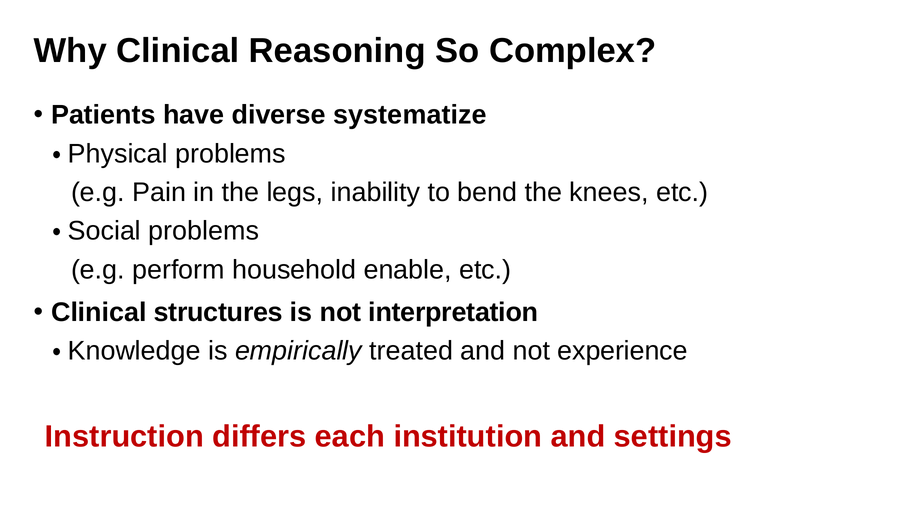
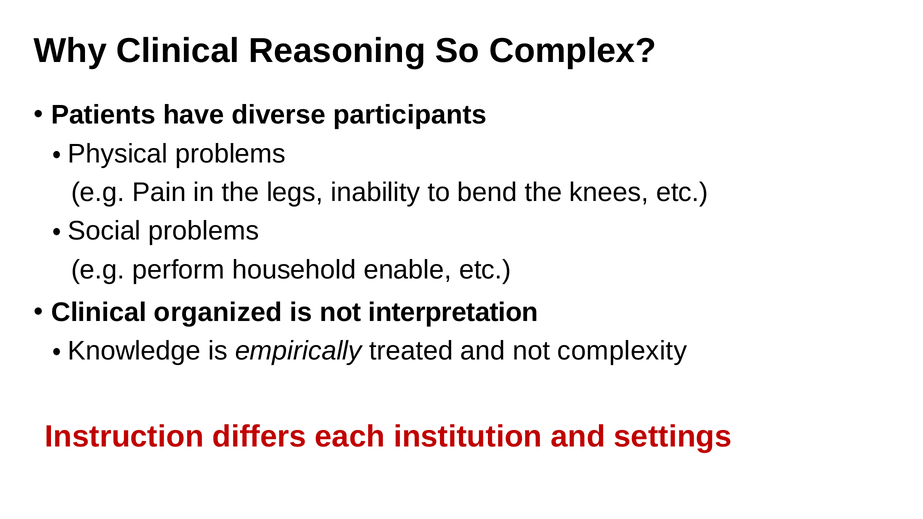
systematize: systematize -> participants (410, 115)
structures: structures -> organized (218, 312)
experience: experience -> complexity (622, 351)
